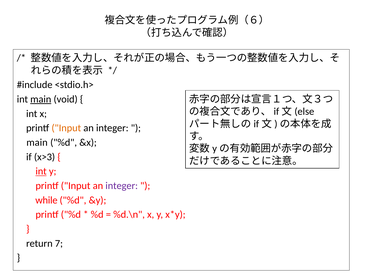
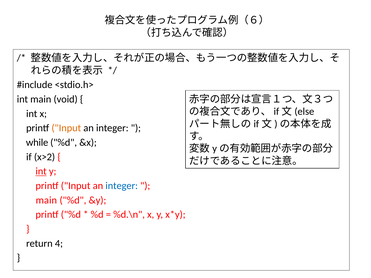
main underline: present -> none (41, 99)
main: main -> while (37, 143)
x>3: x>3 -> x>2 (45, 157)
integer colour: purple -> blue (122, 186)
while: while -> main (46, 200)
7: 7 -> 4 (59, 244)
